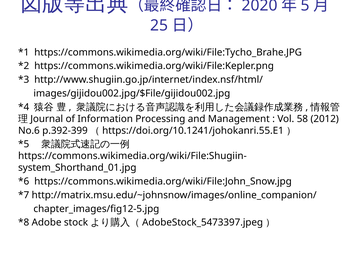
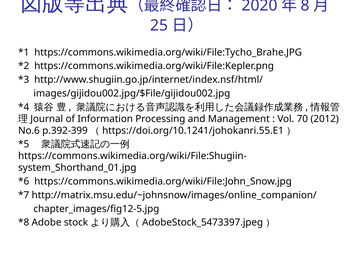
5: 5 -> 8 (305, 5)
58: 58 -> 70 (302, 119)
